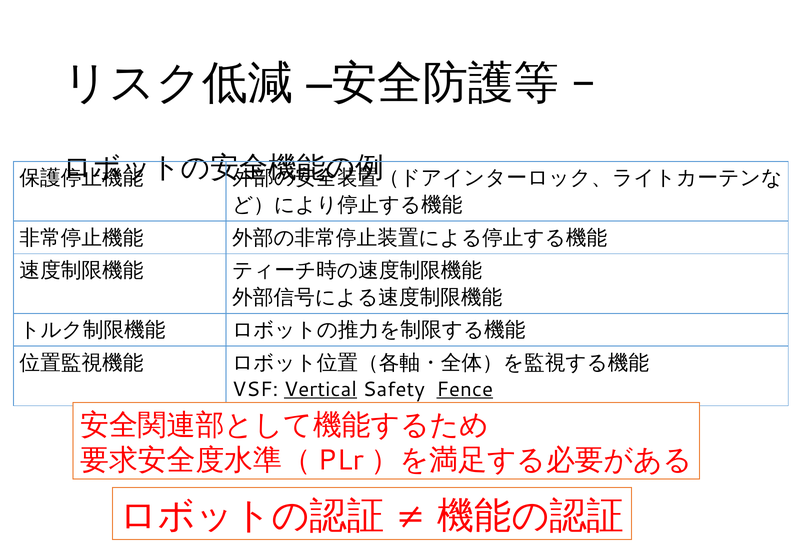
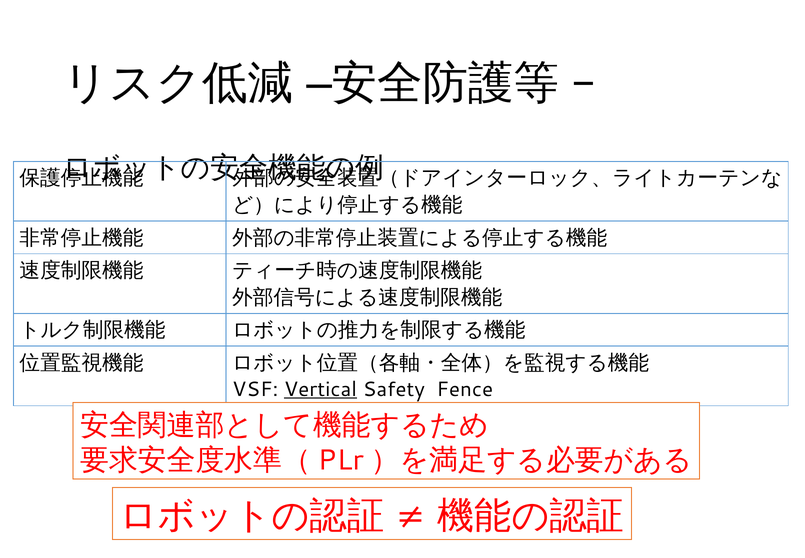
Fence underline: present -> none (465, 389)
